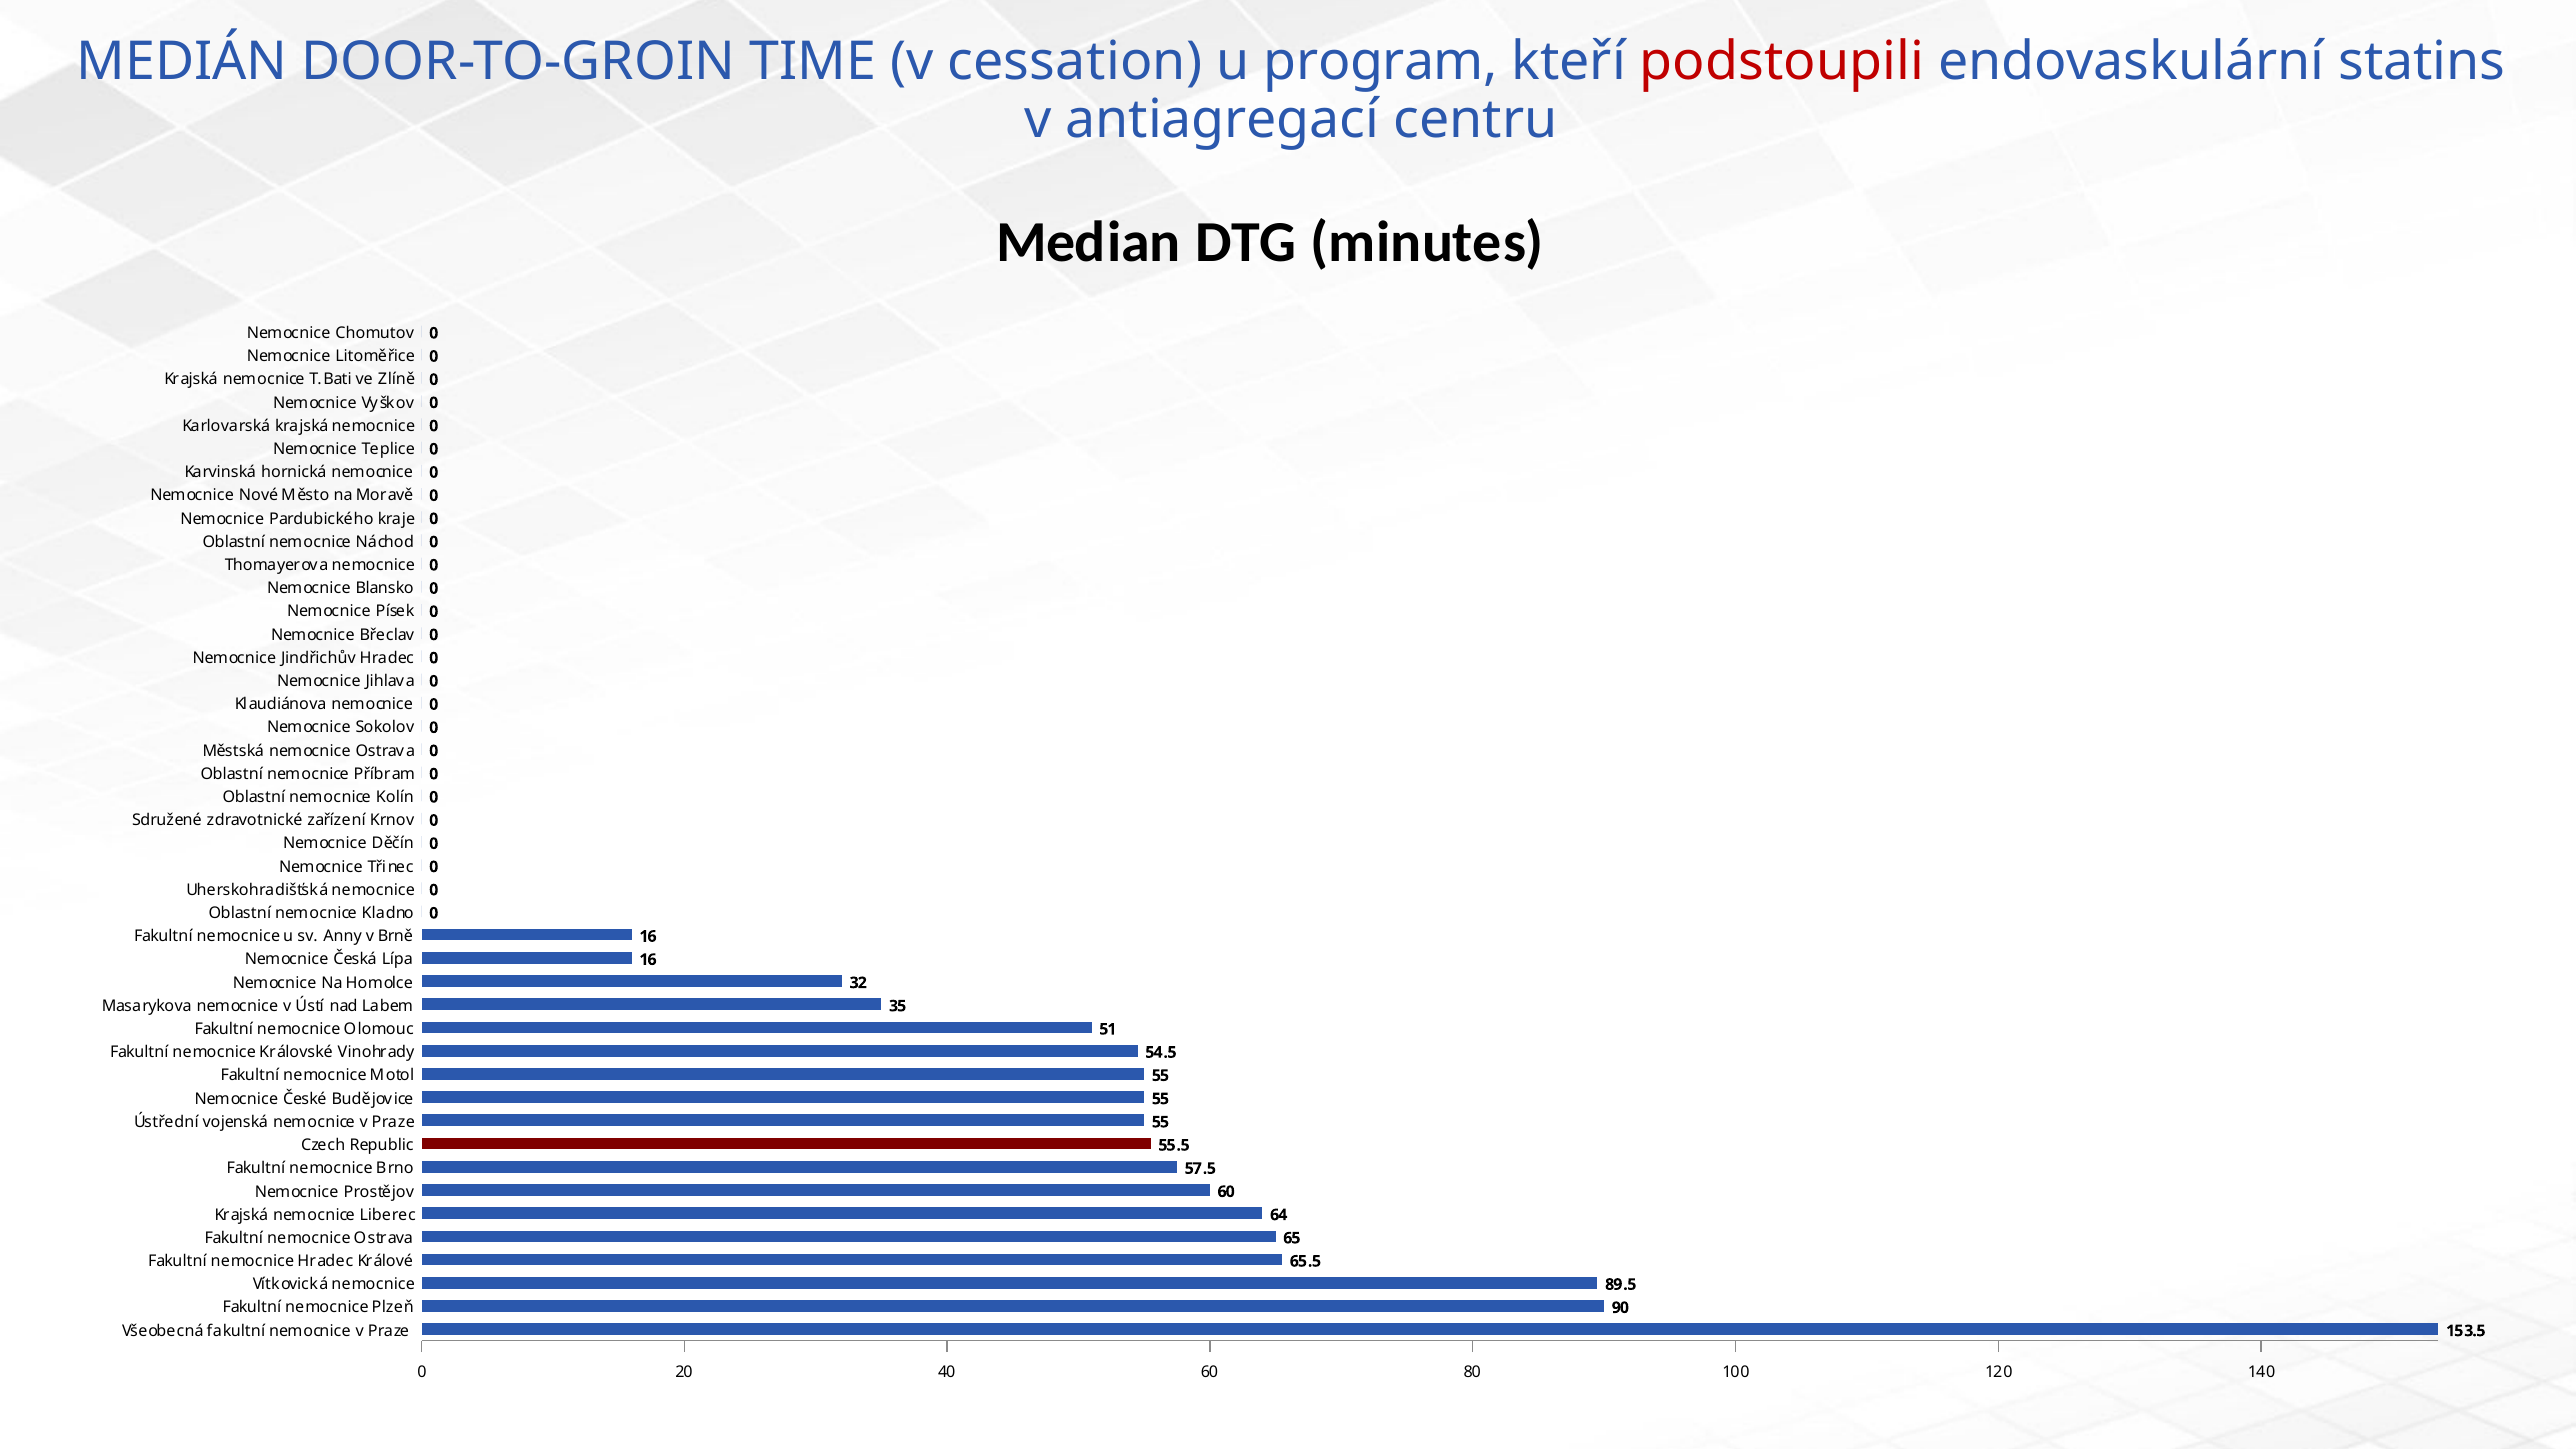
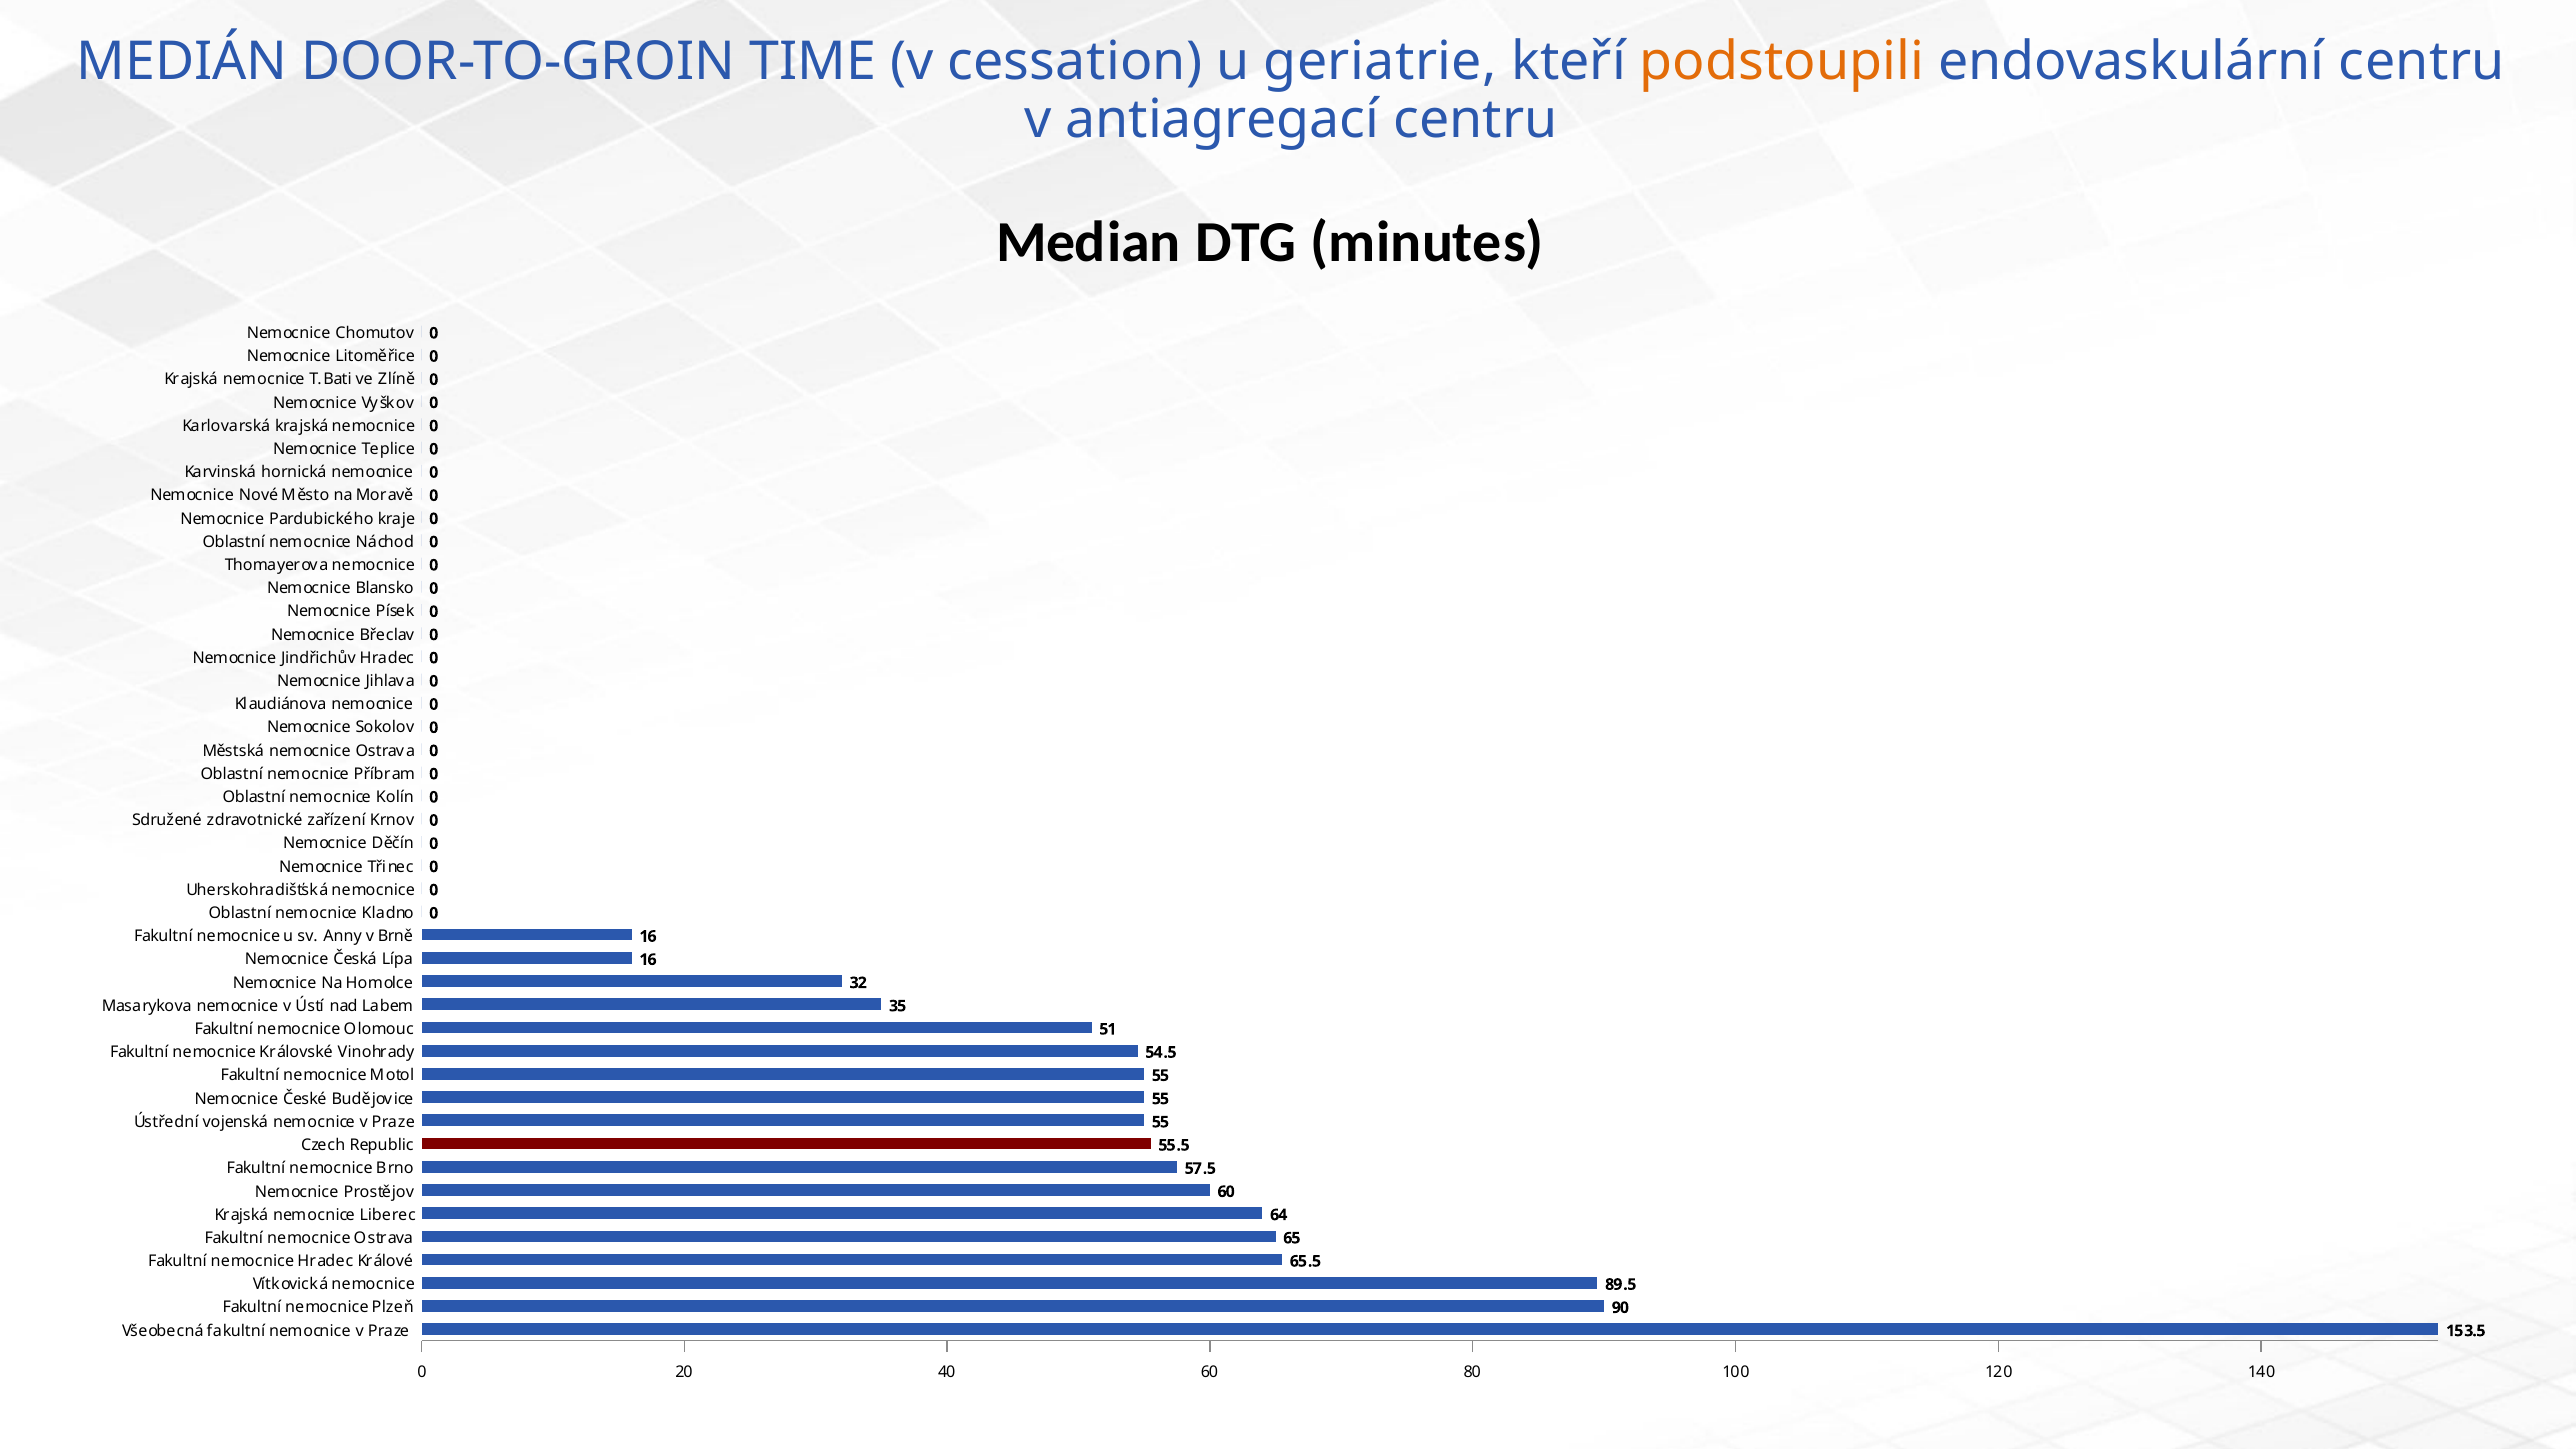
program: program -> geriatrie (1380, 62)
podstoupili colour: red -> orange (1782, 62)
endovaskulární statins: statins -> centru (2422, 62)
